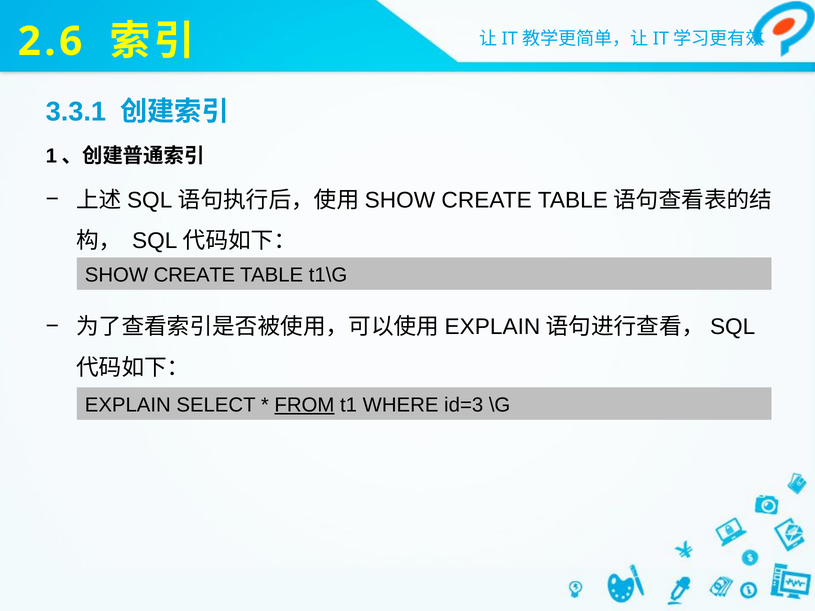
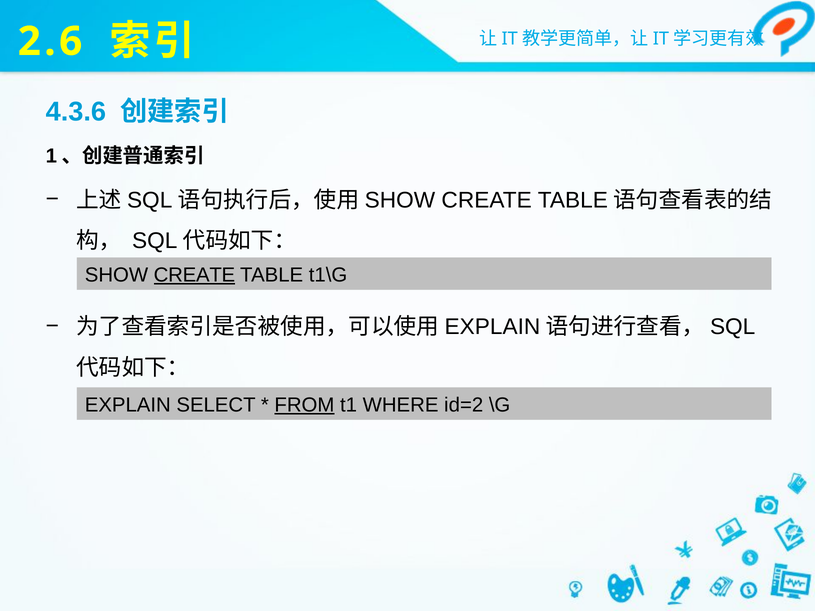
3.3.1: 3.3.1 -> 4.3.6 (76, 112)
CREATE underline: none -> present (194, 275)
id=3: id=3 -> id=2 (464, 405)
